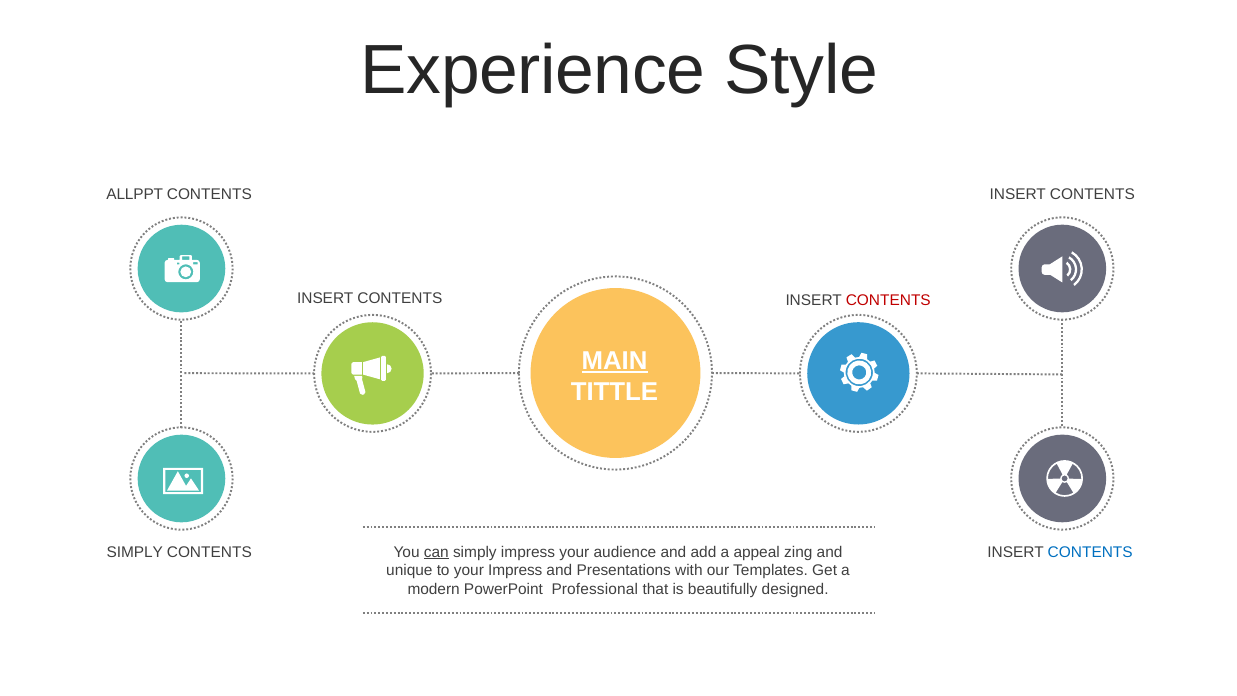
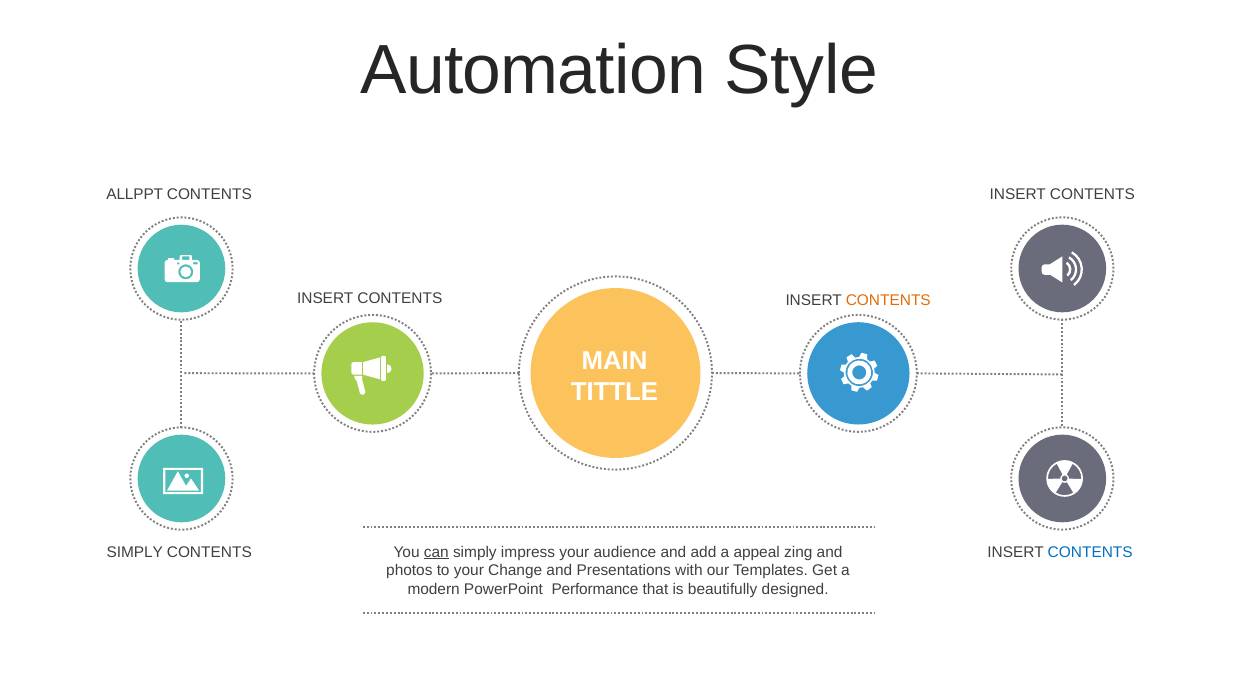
Experience: Experience -> Automation (533, 71)
CONTENTS colour: red -> orange (888, 301)
MAIN underline: present -> none (615, 361)
unique: unique -> photos (409, 570)
your Impress: Impress -> Change (515, 570)
Professional: Professional -> Performance (595, 589)
